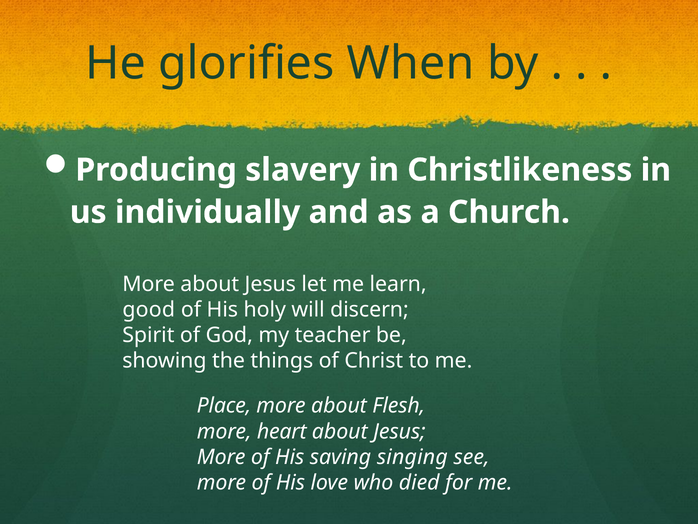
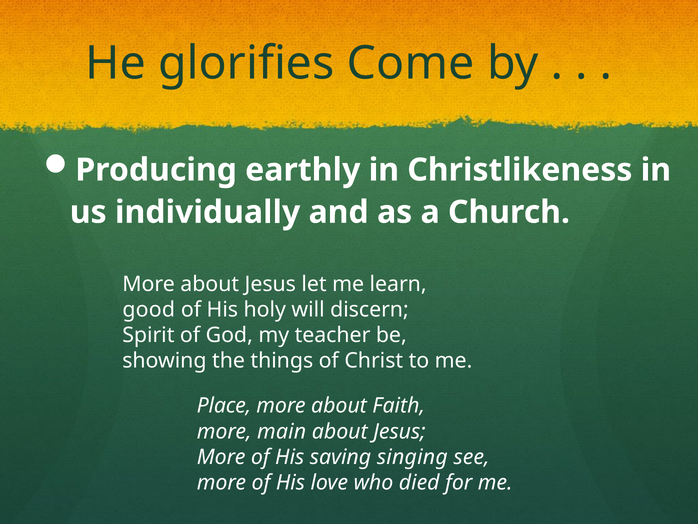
When: When -> Come (411, 63)
slavery: slavery -> earthly (303, 170)
Flesh: Flesh -> Faith (399, 406)
heart: heart -> main (282, 431)
